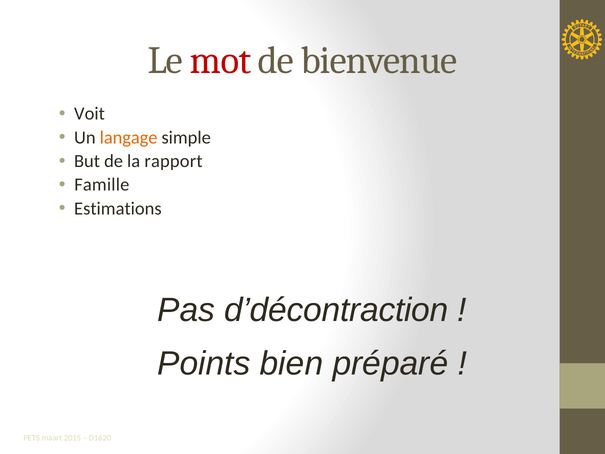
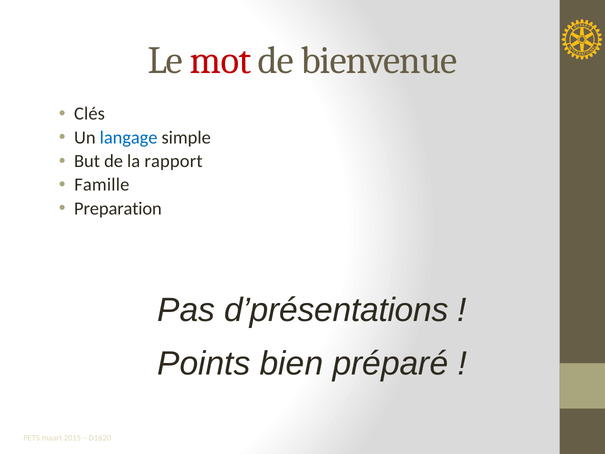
Voit: Voit -> Clés (89, 114)
langage colour: orange -> blue (129, 137)
Estimations: Estimations -> Preparation (118, 208)
d’décontraction: d’décontraction -> d’présentations (336, 310)
